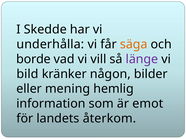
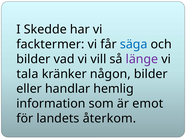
underhålla: underhålla -> facktermer (50, 44)
säga colour: orange -> blue (134, 44)
borde: borde -> bilder (33, 59)
bild: bild -> tala (27, 74)
mening: mening -> handlar (68, 89)
